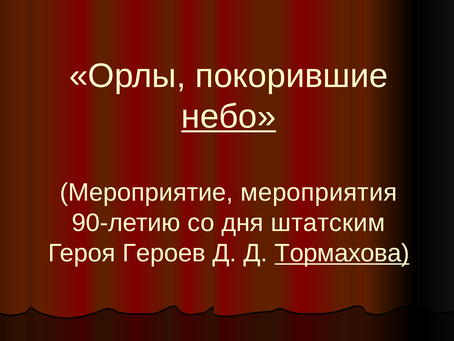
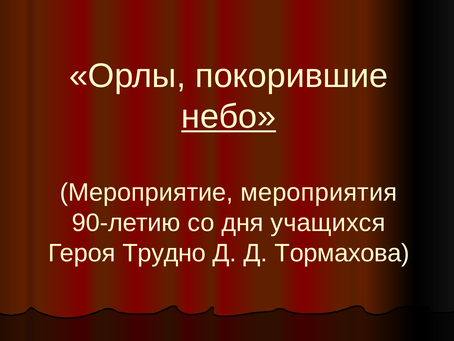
штатским: штатским -> учащихся (328, 223)
Героев: Героев -> Трудно (164, 253)
Тормахова underline: present -> none (342, 253)
